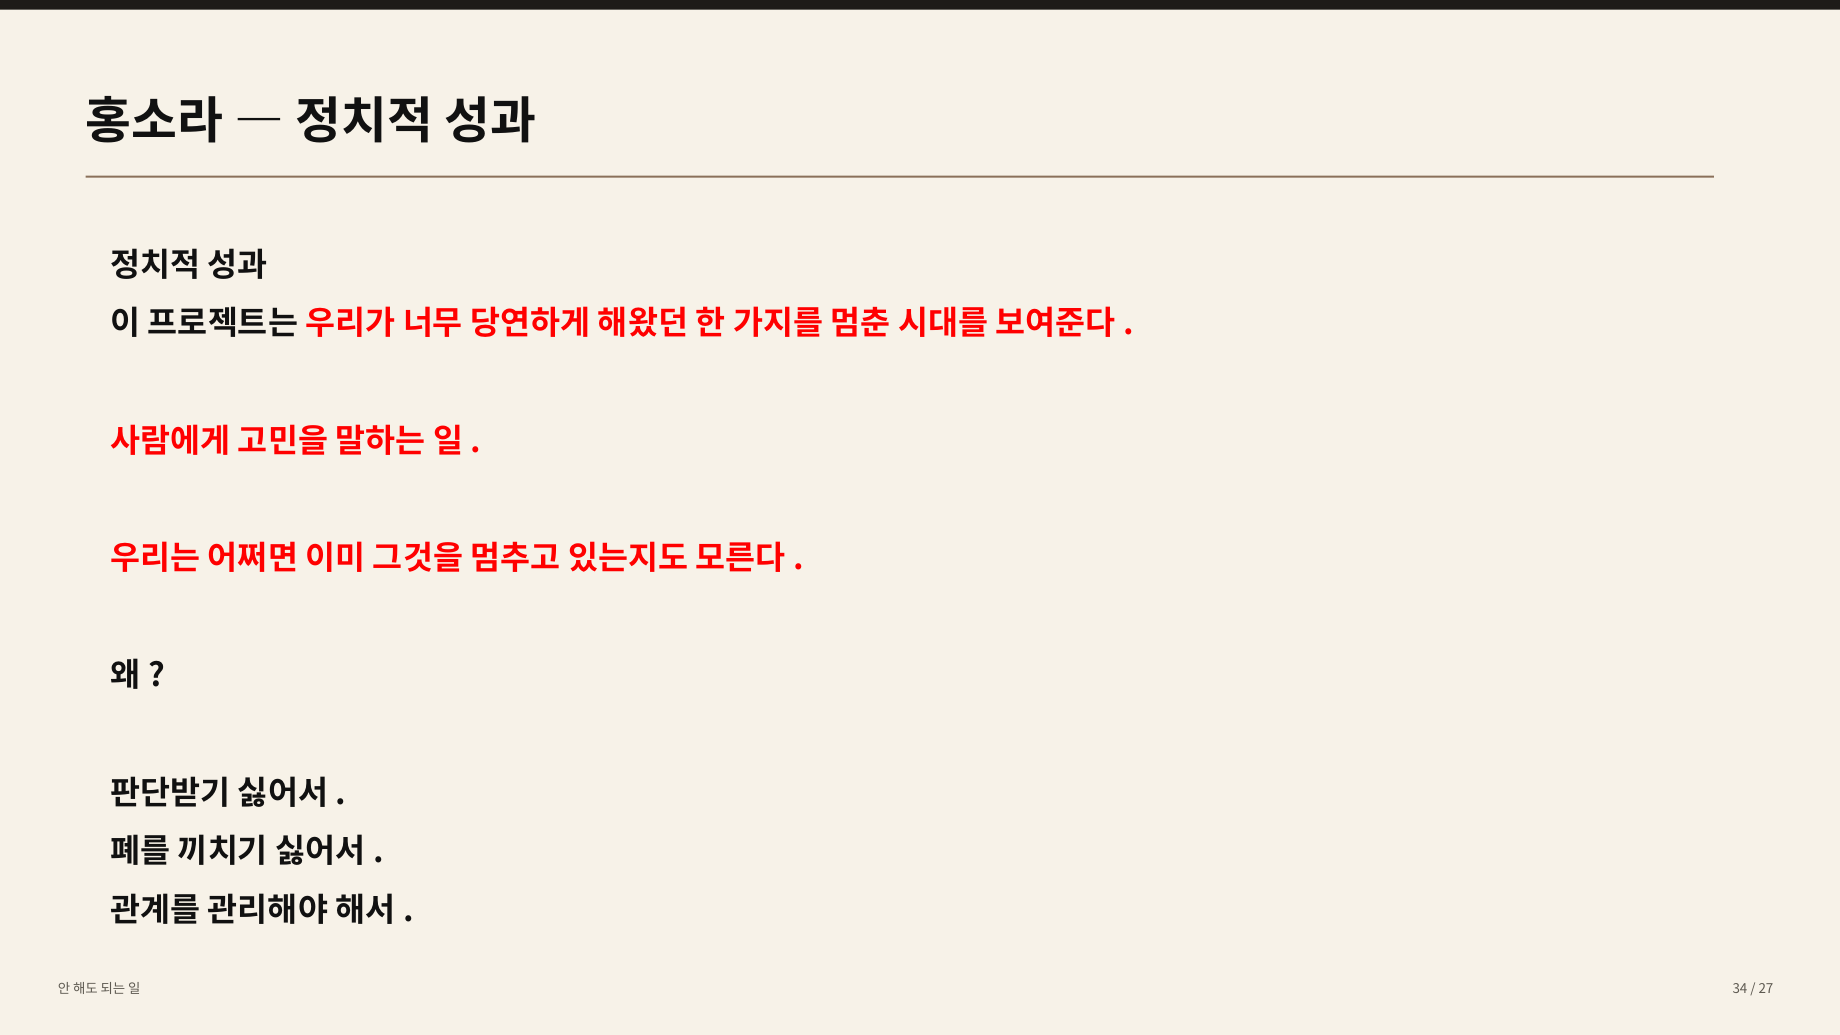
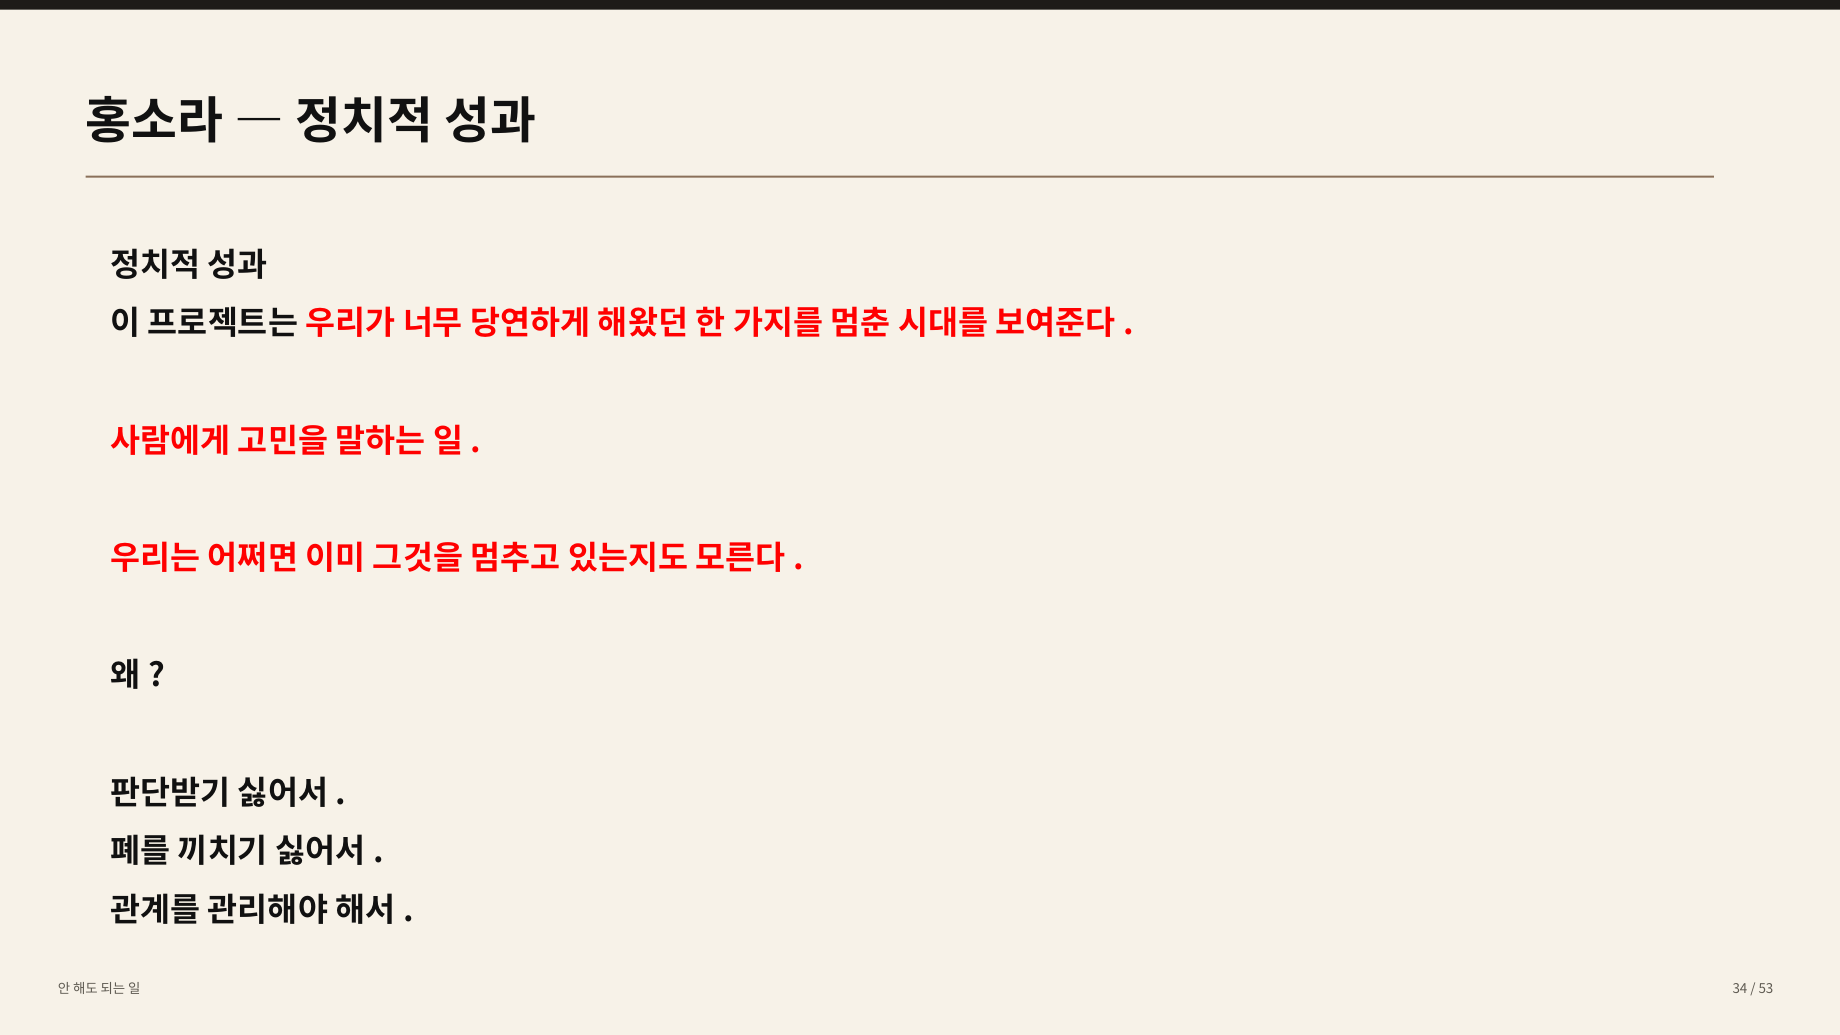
27: 27 -> 53 (1766, 989)
